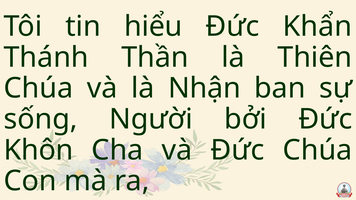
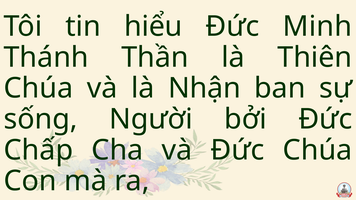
Khẩn: Khẩn -> Minh (317, 26)
Khôn: Khôn -> Chấp (38, 150)
